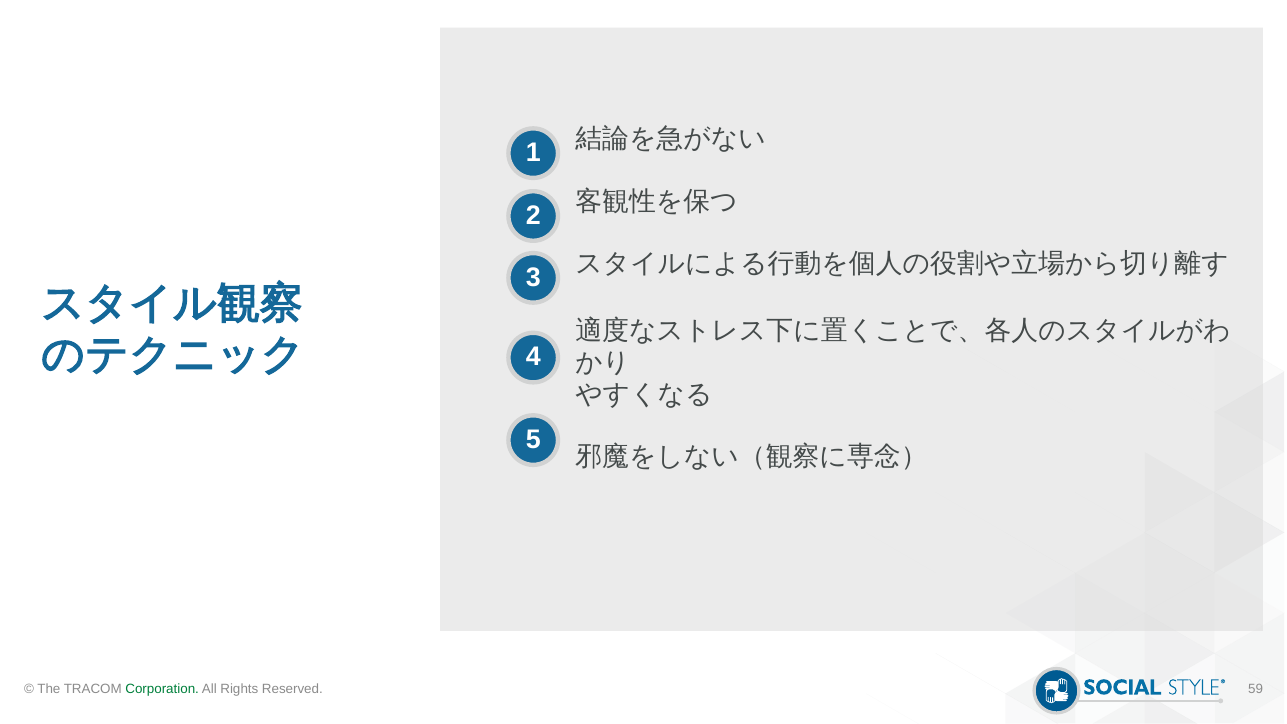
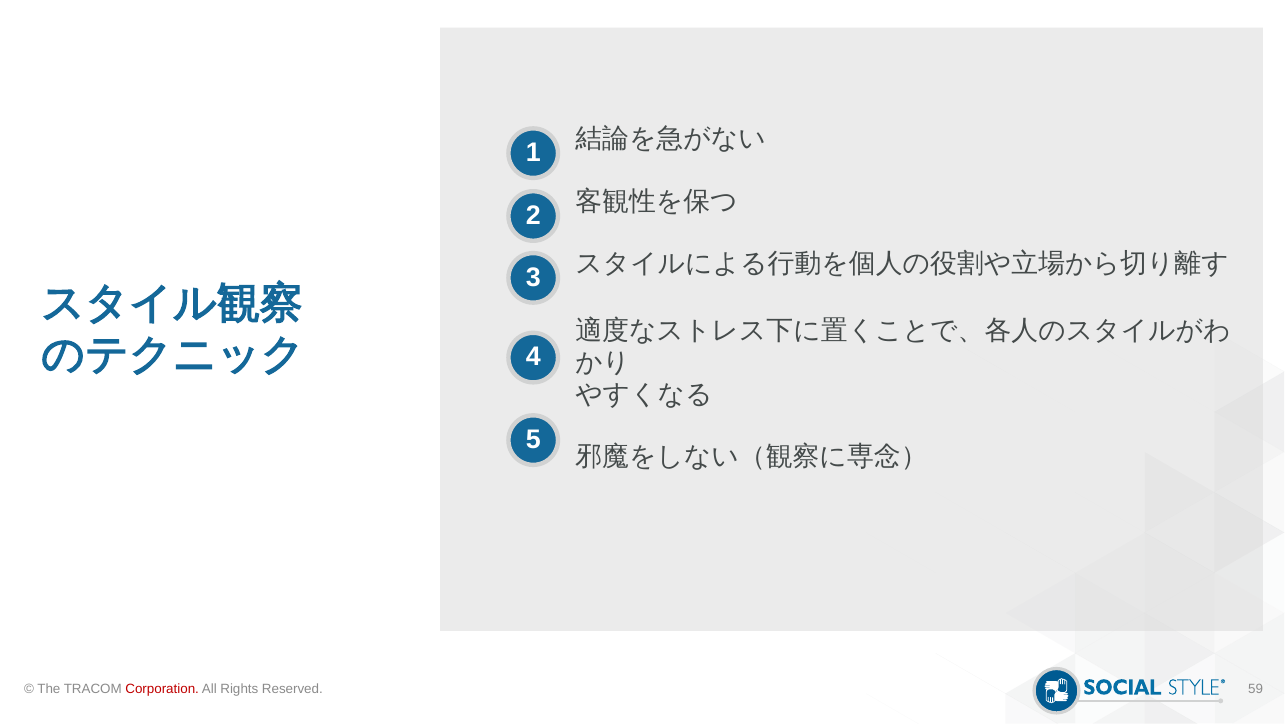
Corporation colour: green -> red (162, 689)
